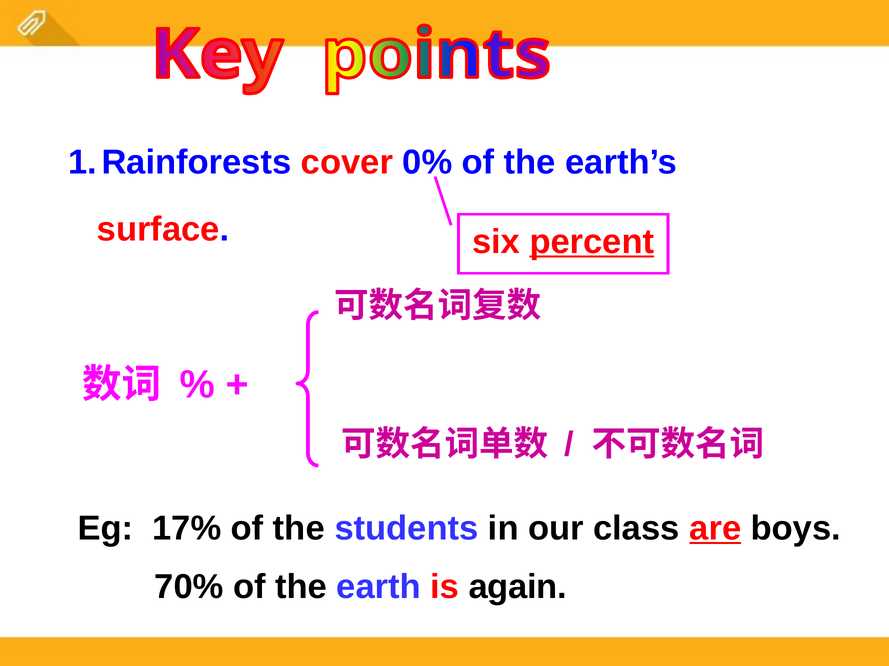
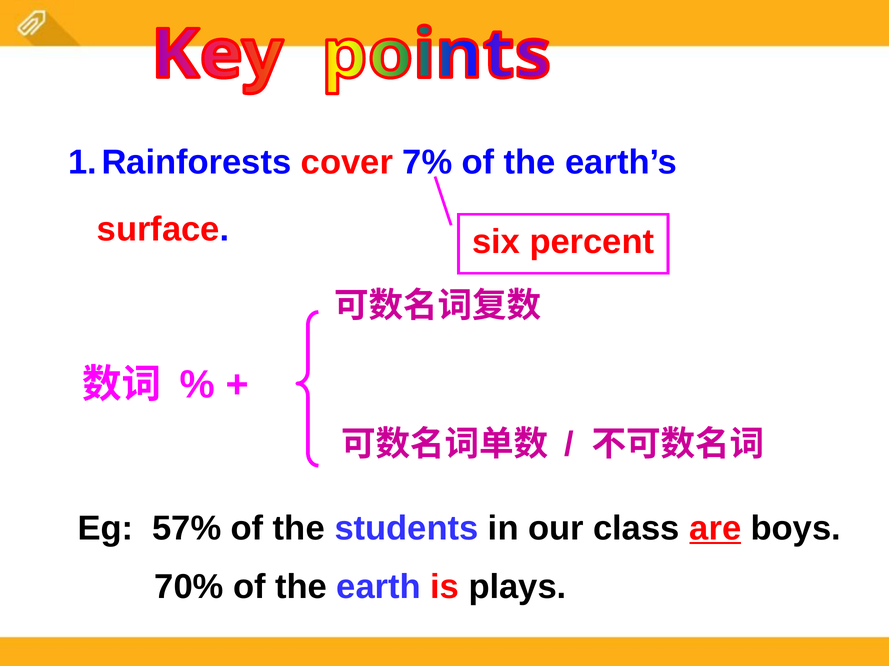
0%: 0% -> 7% (427, 163)
percent underline: present -> none (592, 242)
17%: 17% -> 57% (187, 529)
again: again -> plays (517, 588)
